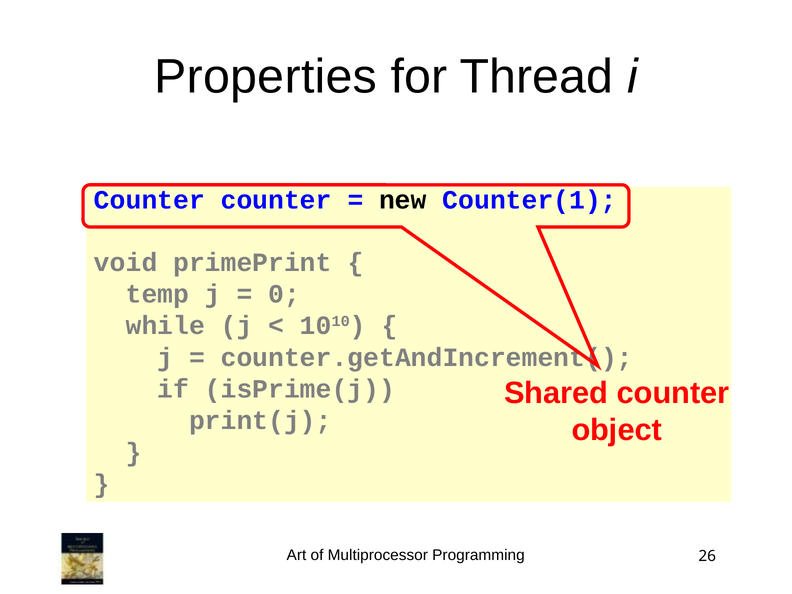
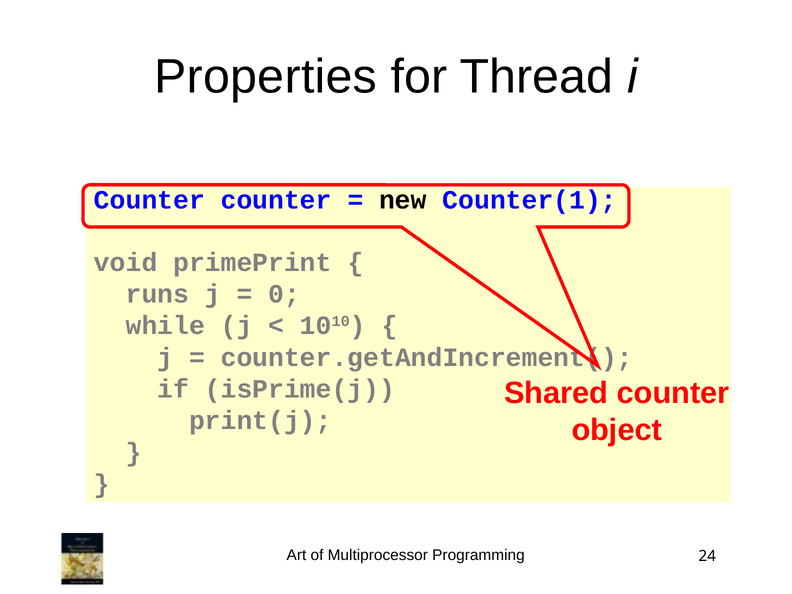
temp: temp -> runs (157, 294)
26: 26 -> 24 (707, 556)
